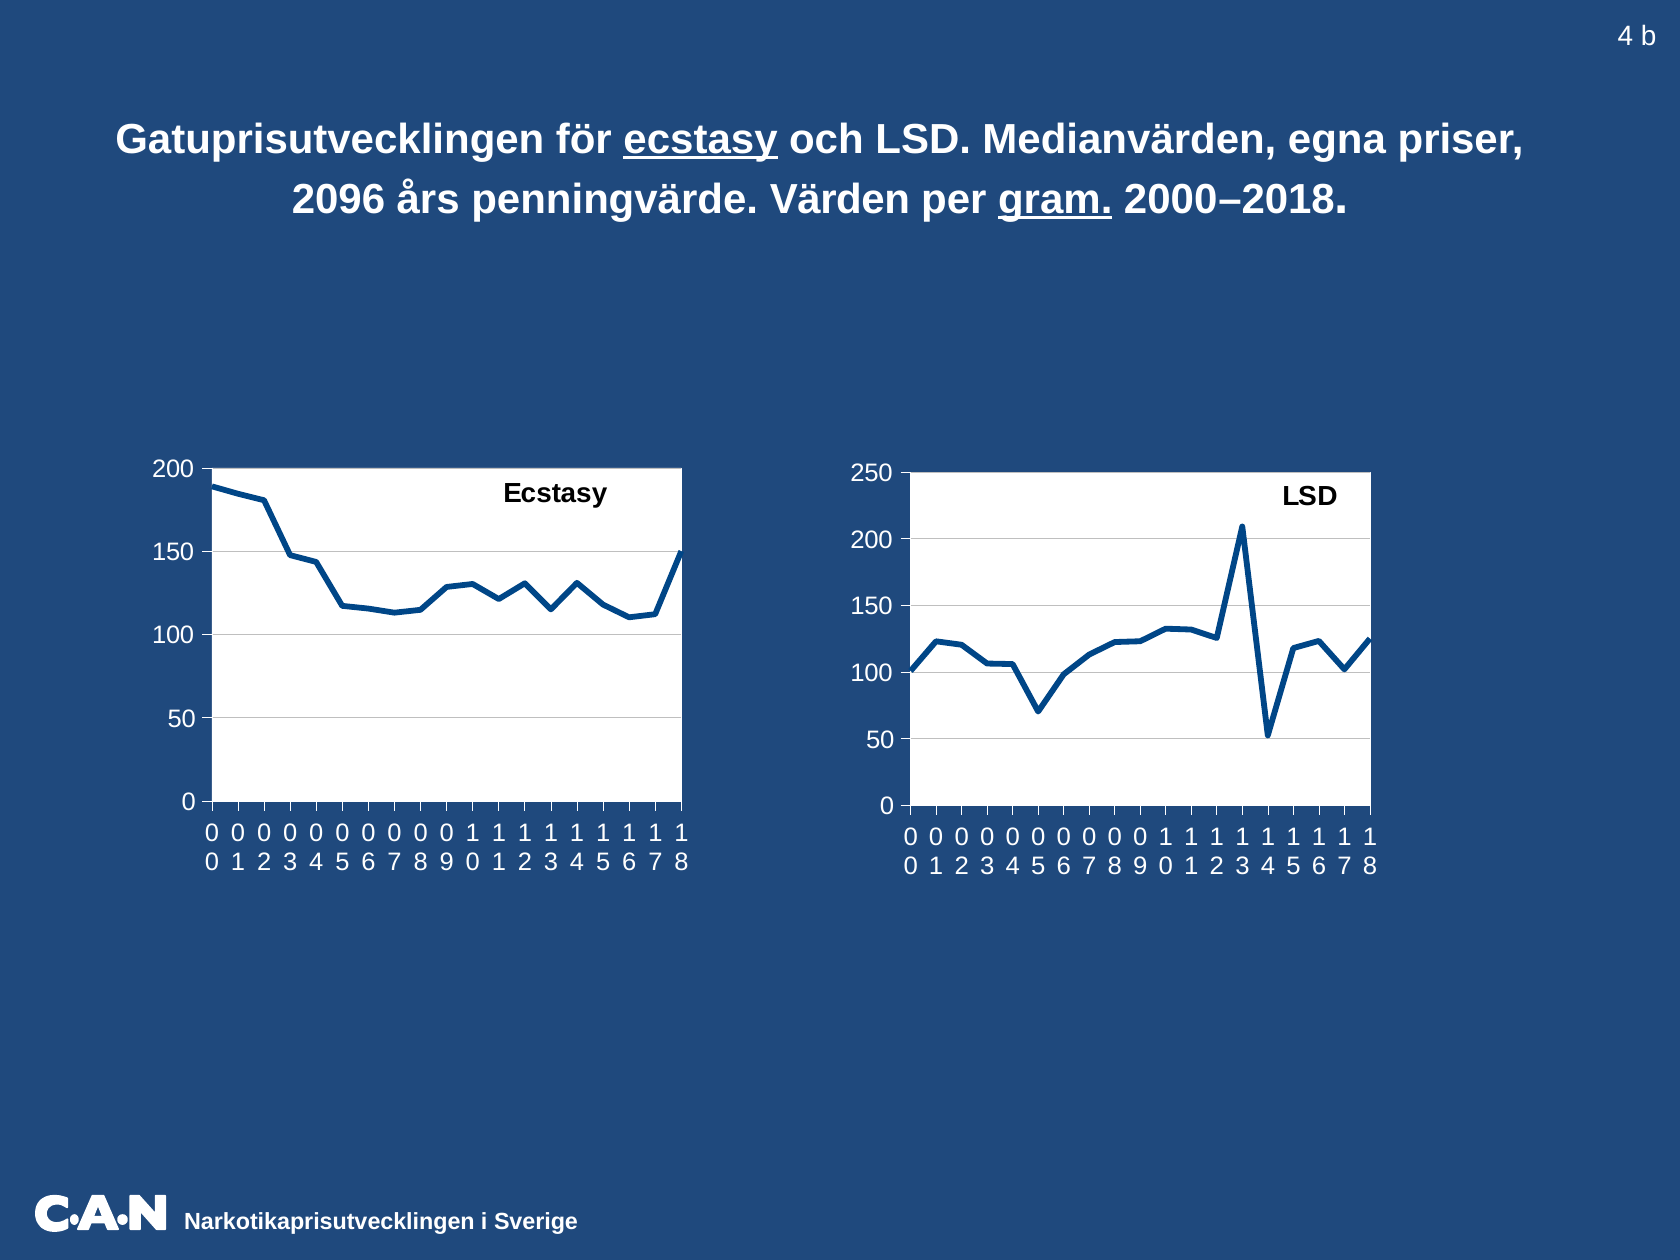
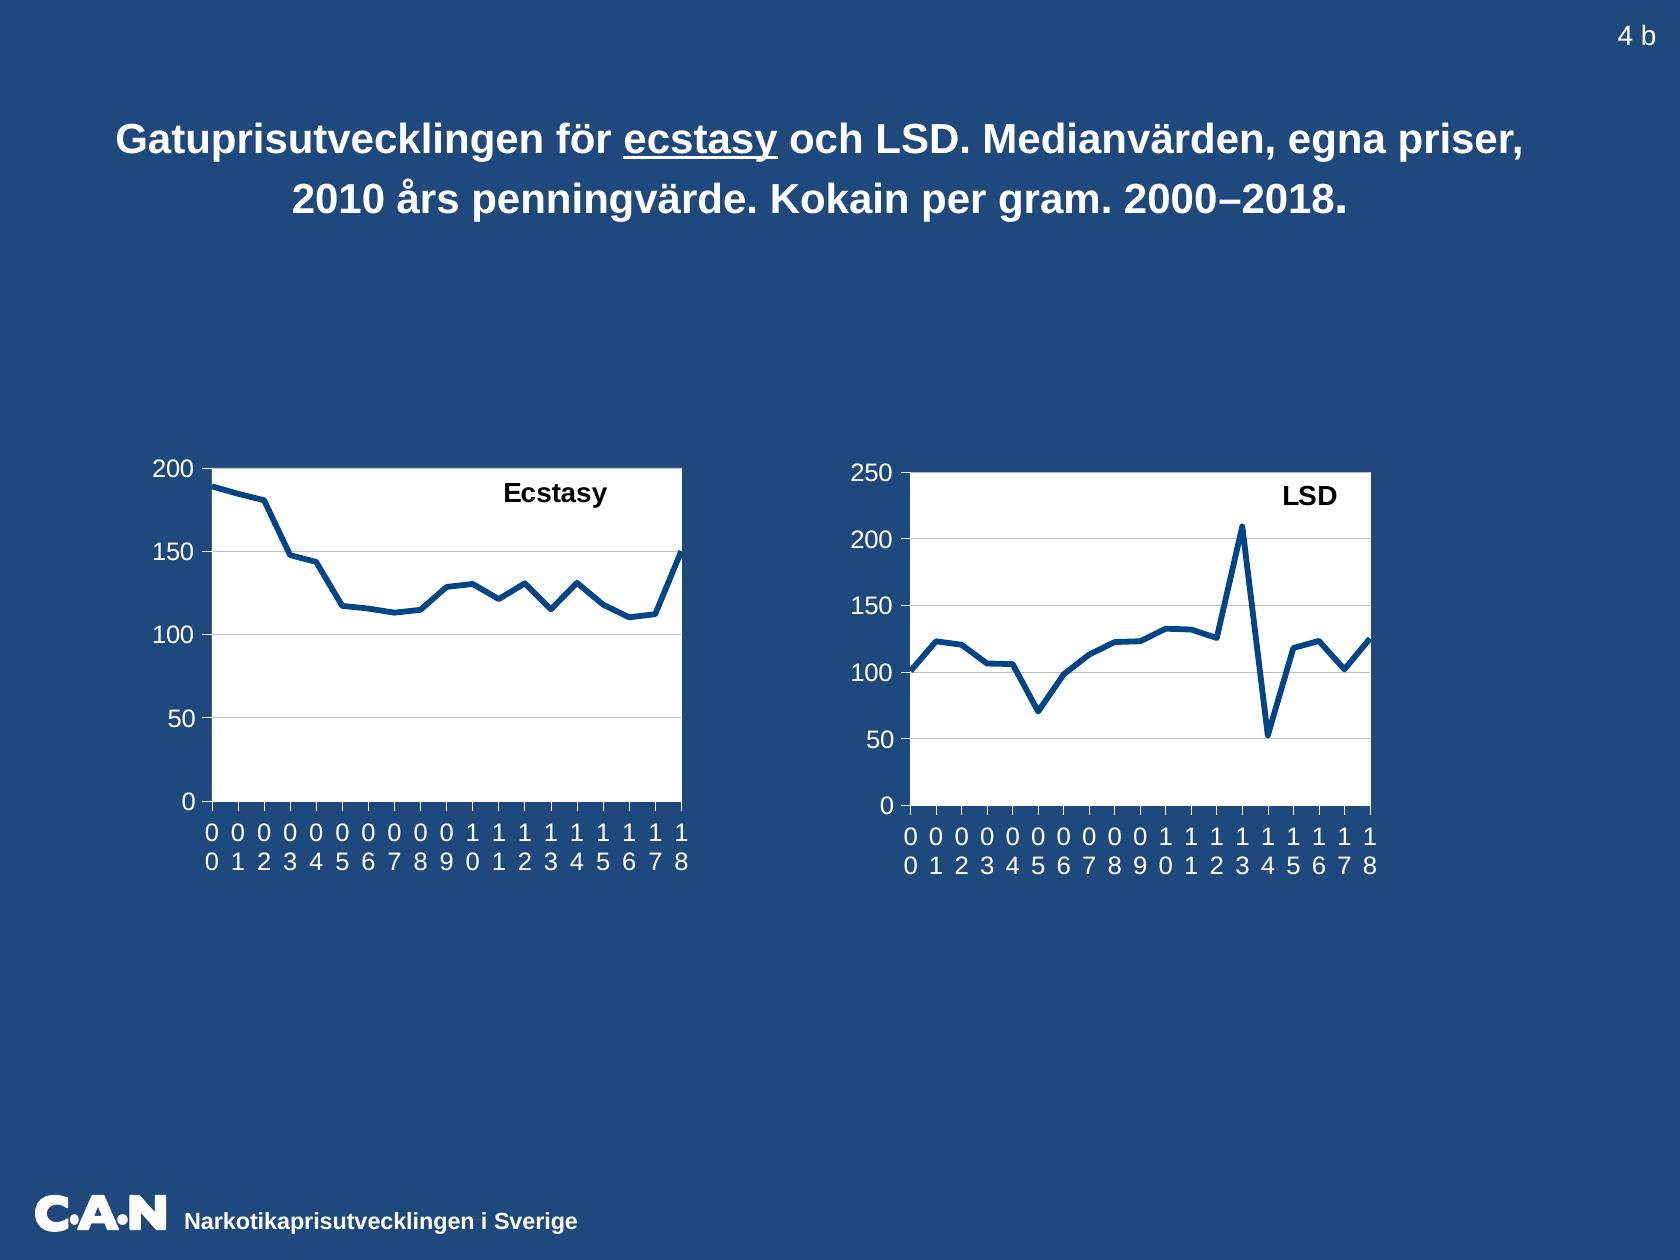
2096: 2096 -> 2010 (338, 199)
Värden: Värden -> Kokain (840, 199)
gram underline: present -> none (1055, 199)
